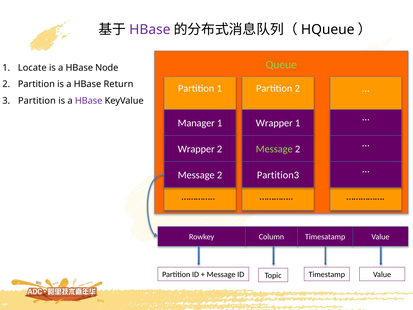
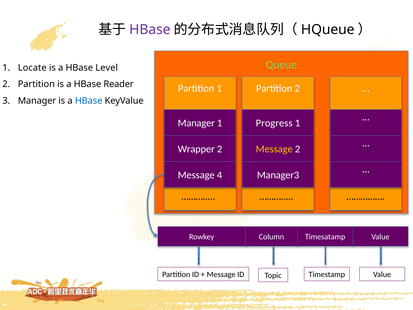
Node: Node -> Level (107, 68)
Return: Return -> Reader (119, 84)
3 Partition: Partition -> Manager (37, 101)
HBase colour: purple -> blue (89, 101)
Wrapper: Wrapper -> Progress (274, 123)
Message colour: light green -> yellow (274, 149)
2: 2 -> 4 (220, 175)
Partition3: Partition3 -> Manager3 (278, 175)
